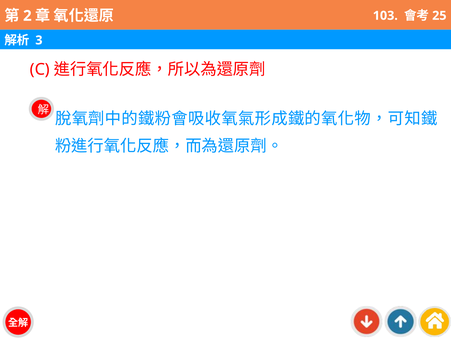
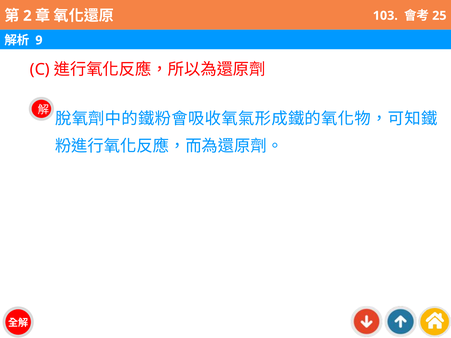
3: 3 -> 9 (39, 40)
